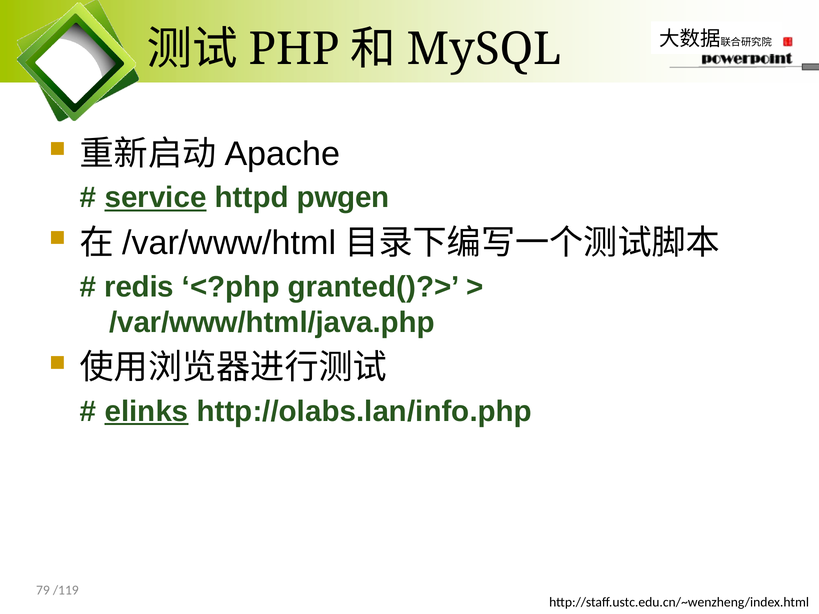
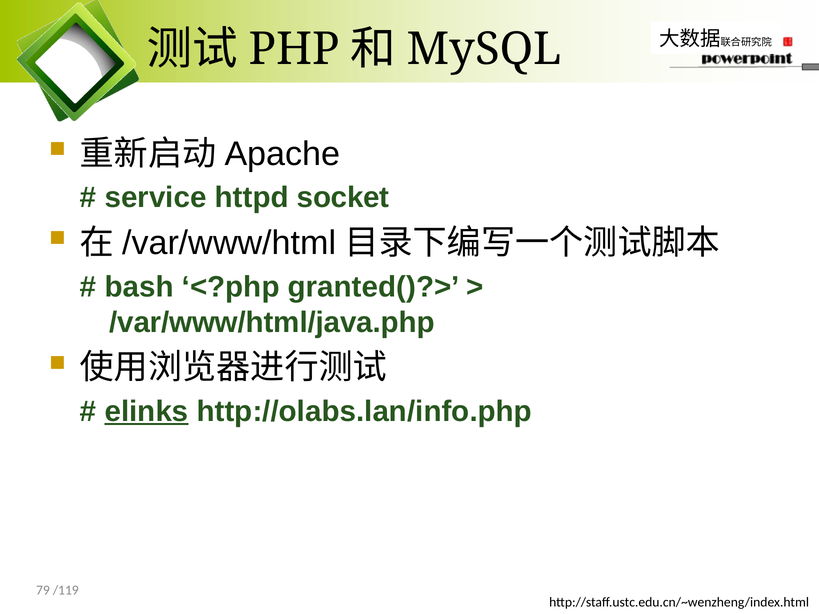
service underline: present -> none (156, 198)
pwgen: pwgen -> socket (343, 198)
redis: redis -> bash (139, 287)
